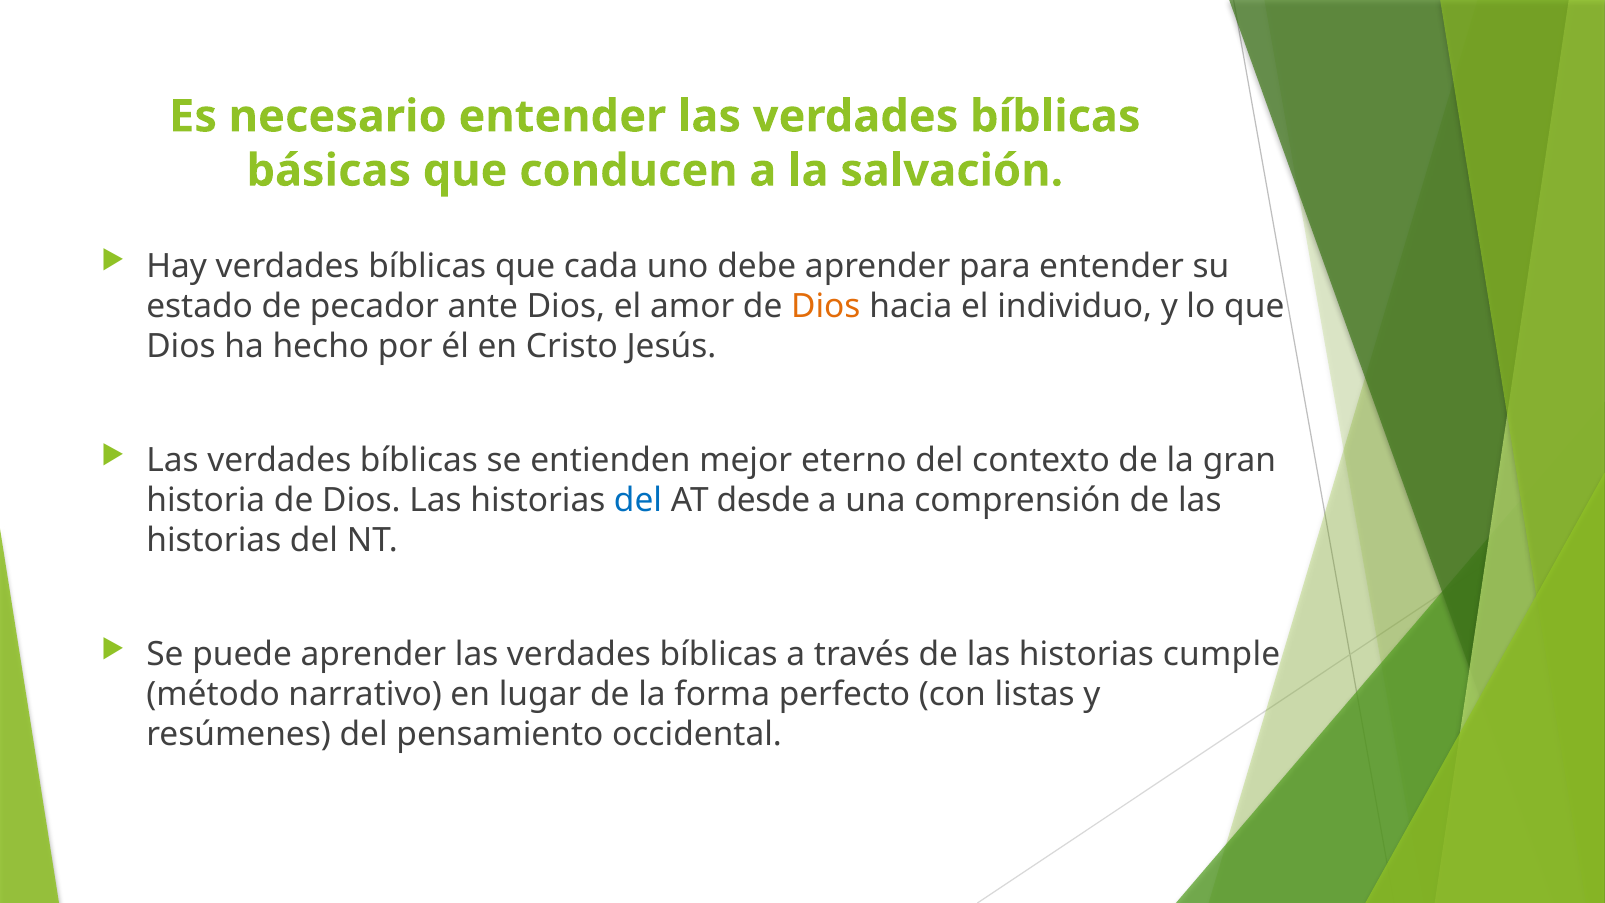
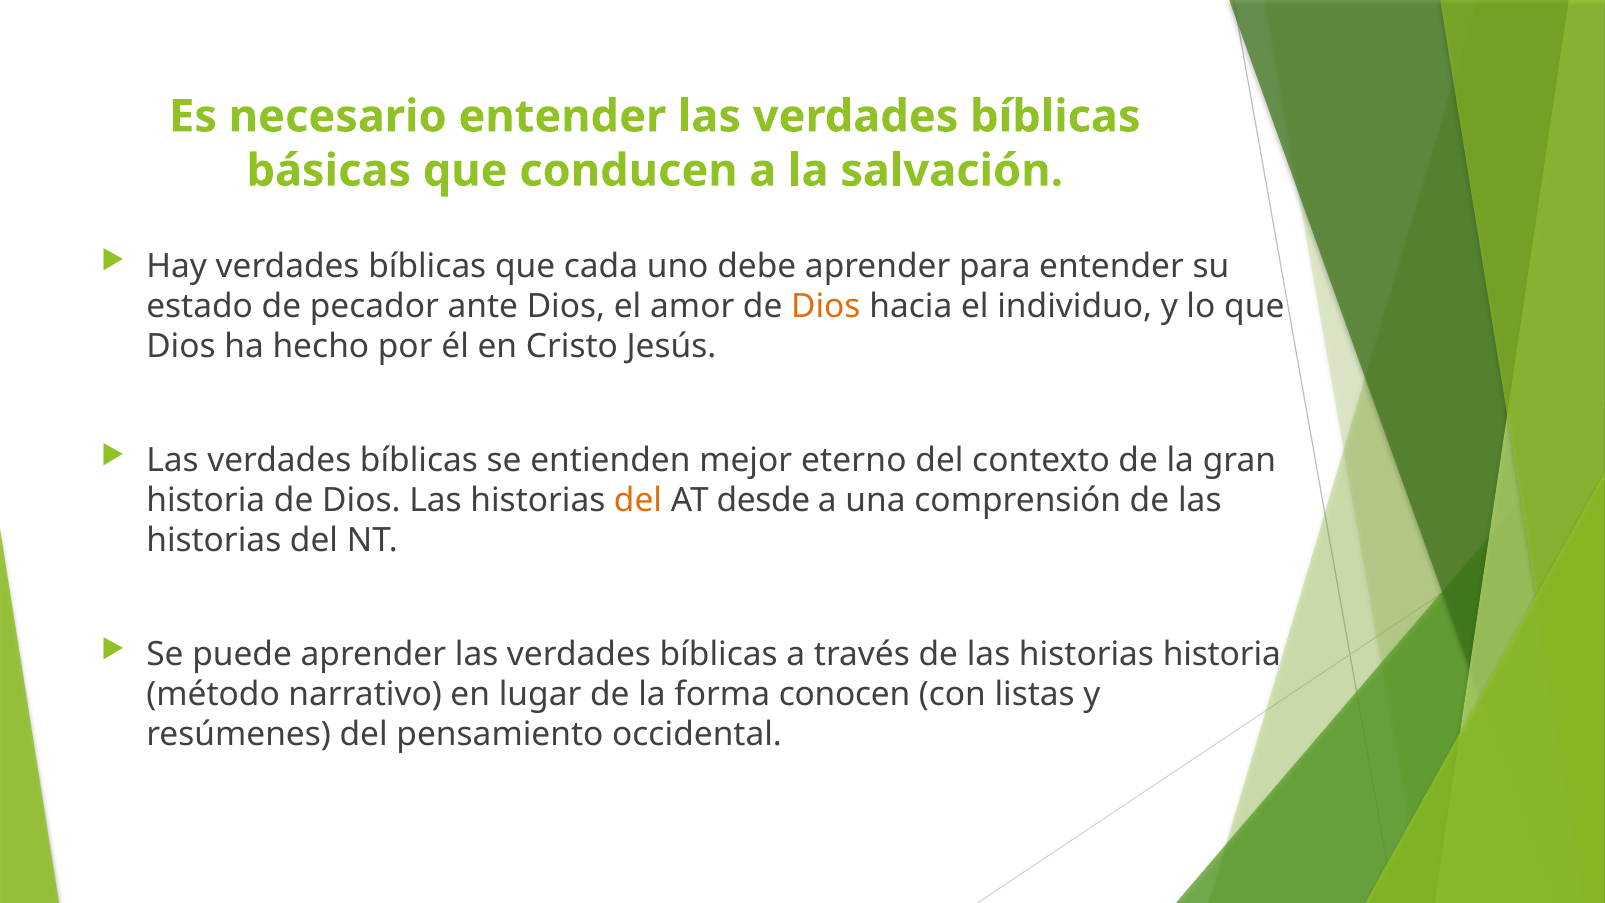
del colour: blue -> orange (638, 500)
historias cumple: cumple -> historia (1222, 654)
perfecto: perfecto -> conocen (845, 695)
